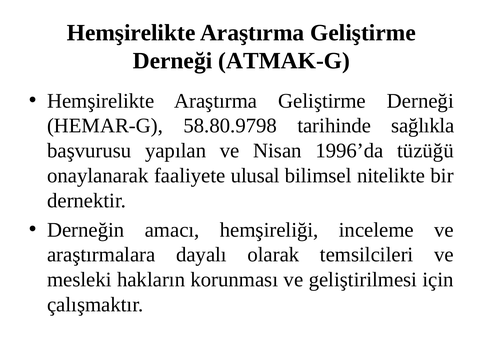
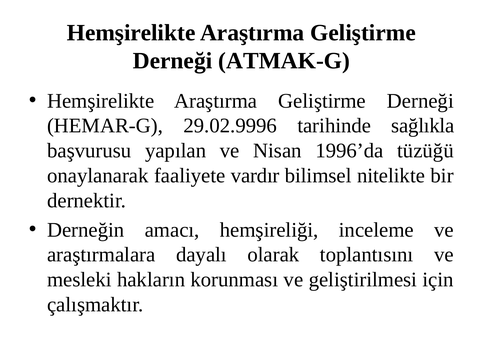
58.80.9798: 58.80.9798 -> 29.02.9996 (230, 126)
ulusal: ulusal -> vardır (255, 176)
temsilcileri: temsilcileri -> toplantısını (367, 255)
